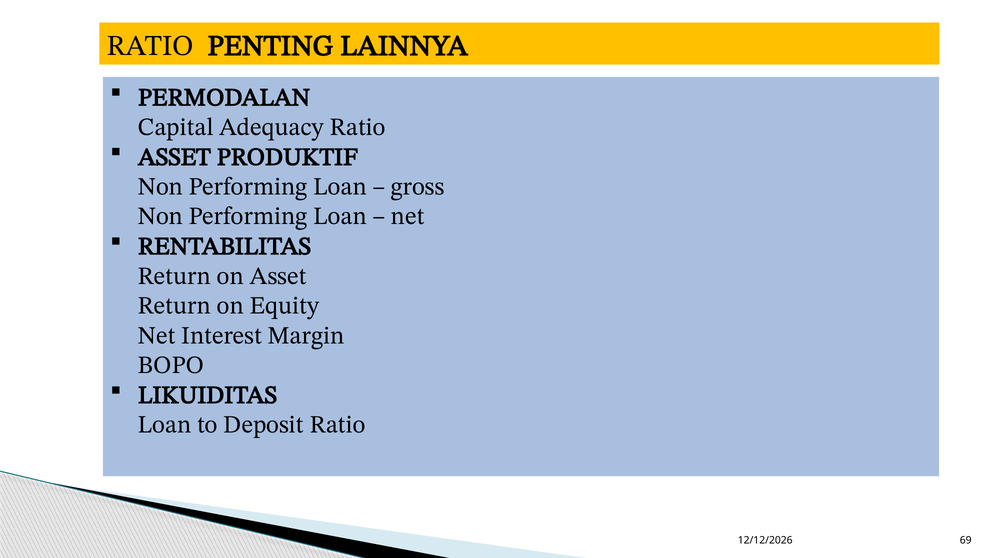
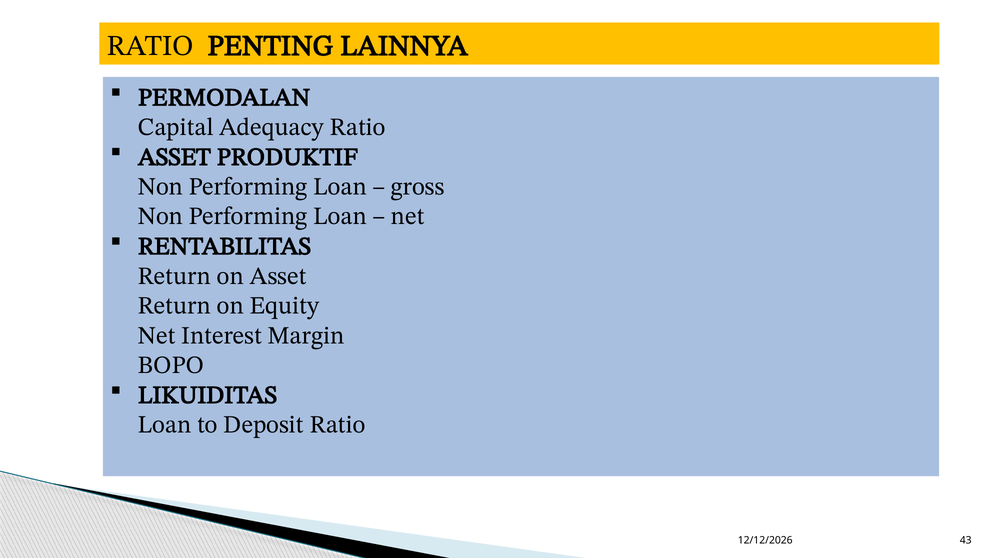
69: 69 -> 43 (966, 541)
